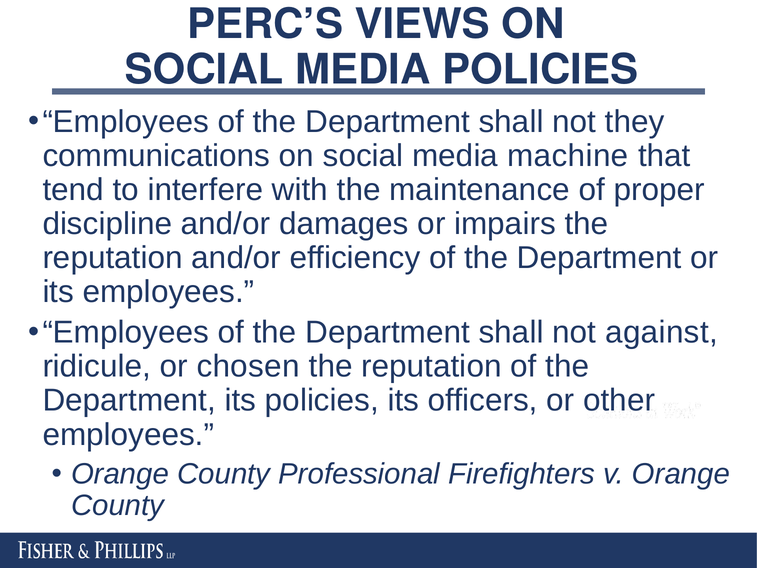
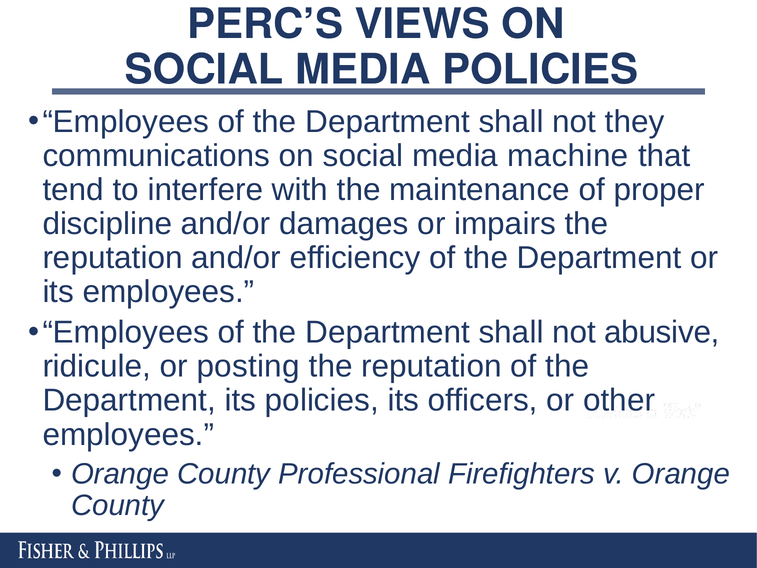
against: against -> abusive (662, 332)
chosen: chosen -> posting (248, 366)
